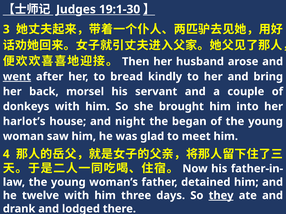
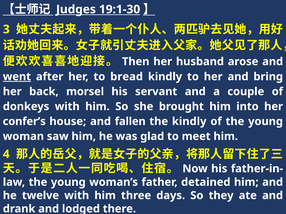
harlot’s: harlot’s -> confer’s (24, 122)
night: night -> fallen (130, 122)
the began: began -> kindly (189, 122)
they underline: present -> none (221, 196)
